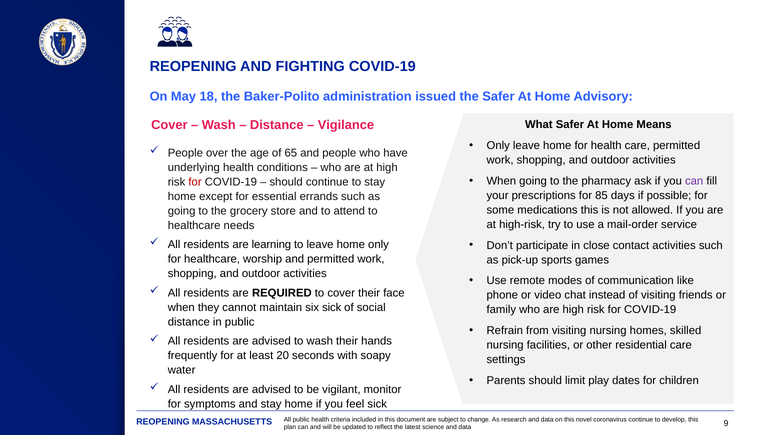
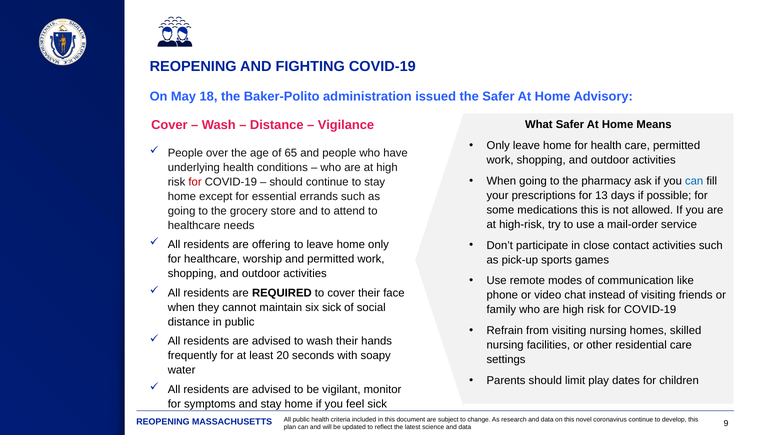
can colour: purple -> blue (694, 181)
85: 85 -> 13 (601, 196)
learning: learning -> offering (271, 245)
